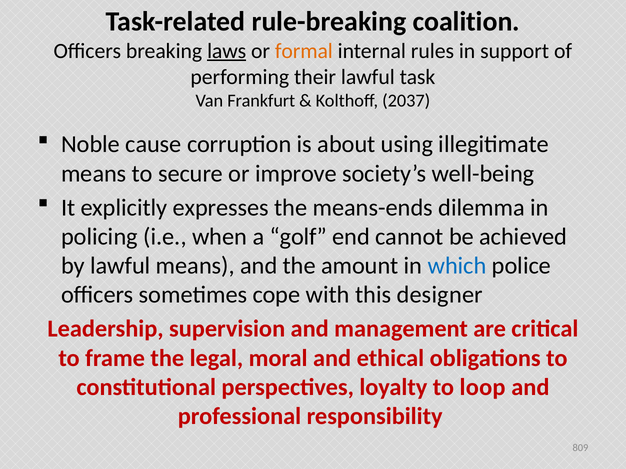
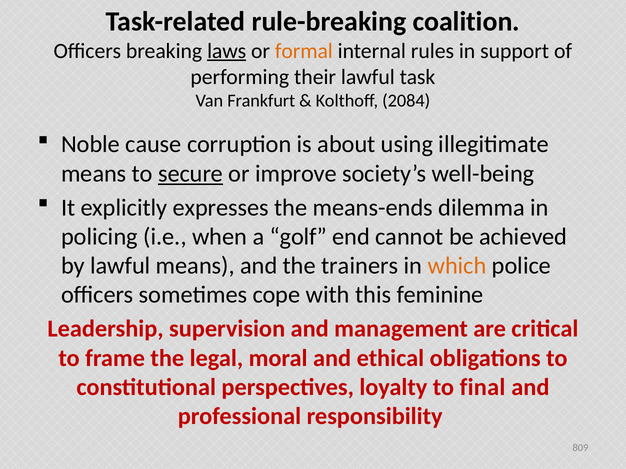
2037: 2037 -> 2084 (406, 101)
secure underline: none -> present (191, 174)
amount: amount -> trainers (360, 266)
which colour: blue -> orange (457, 266)
designer: designer -> feminine (440, 295)
loop: loop -> final (483, 388)
